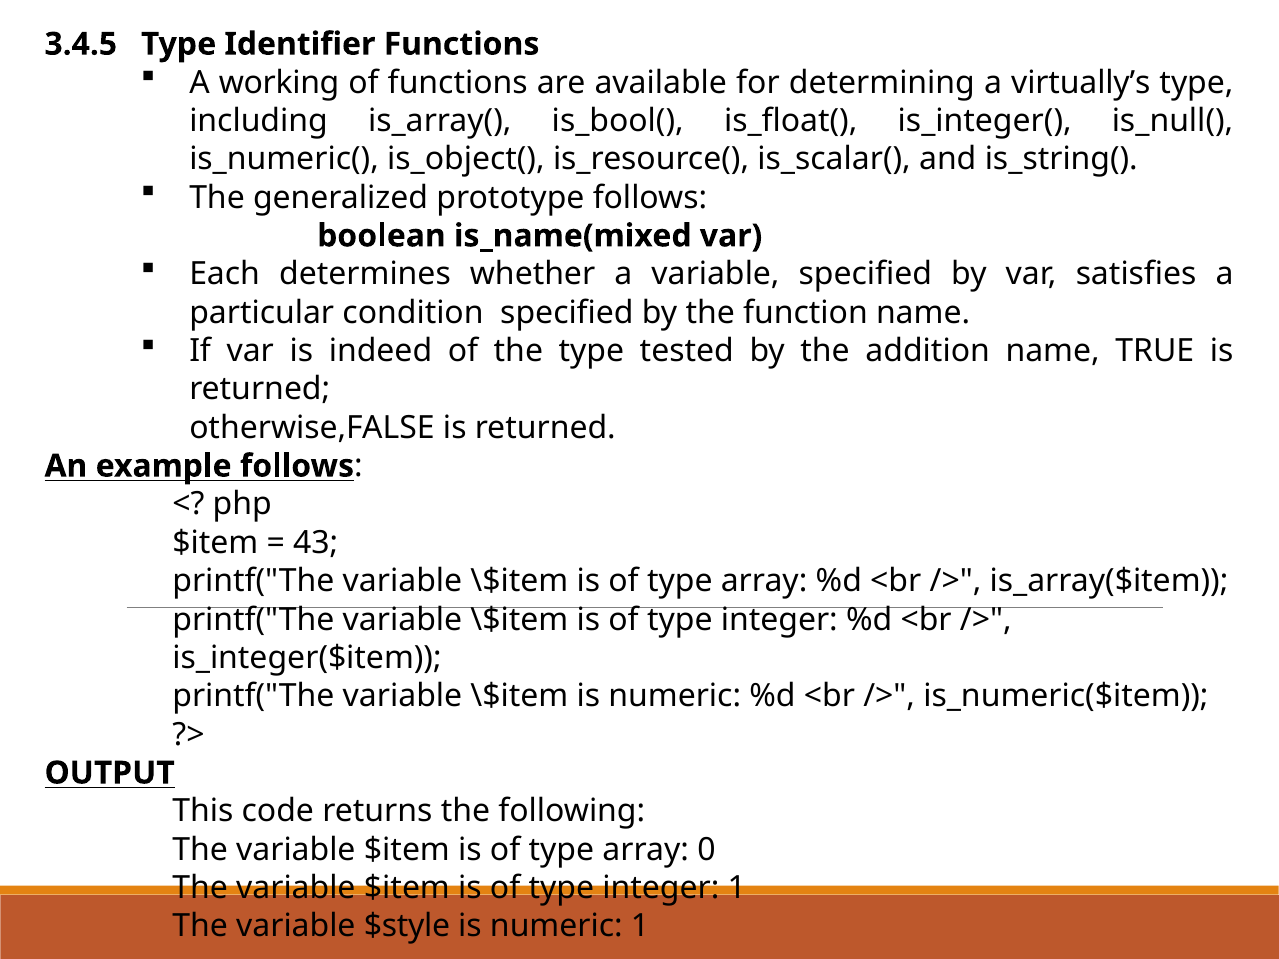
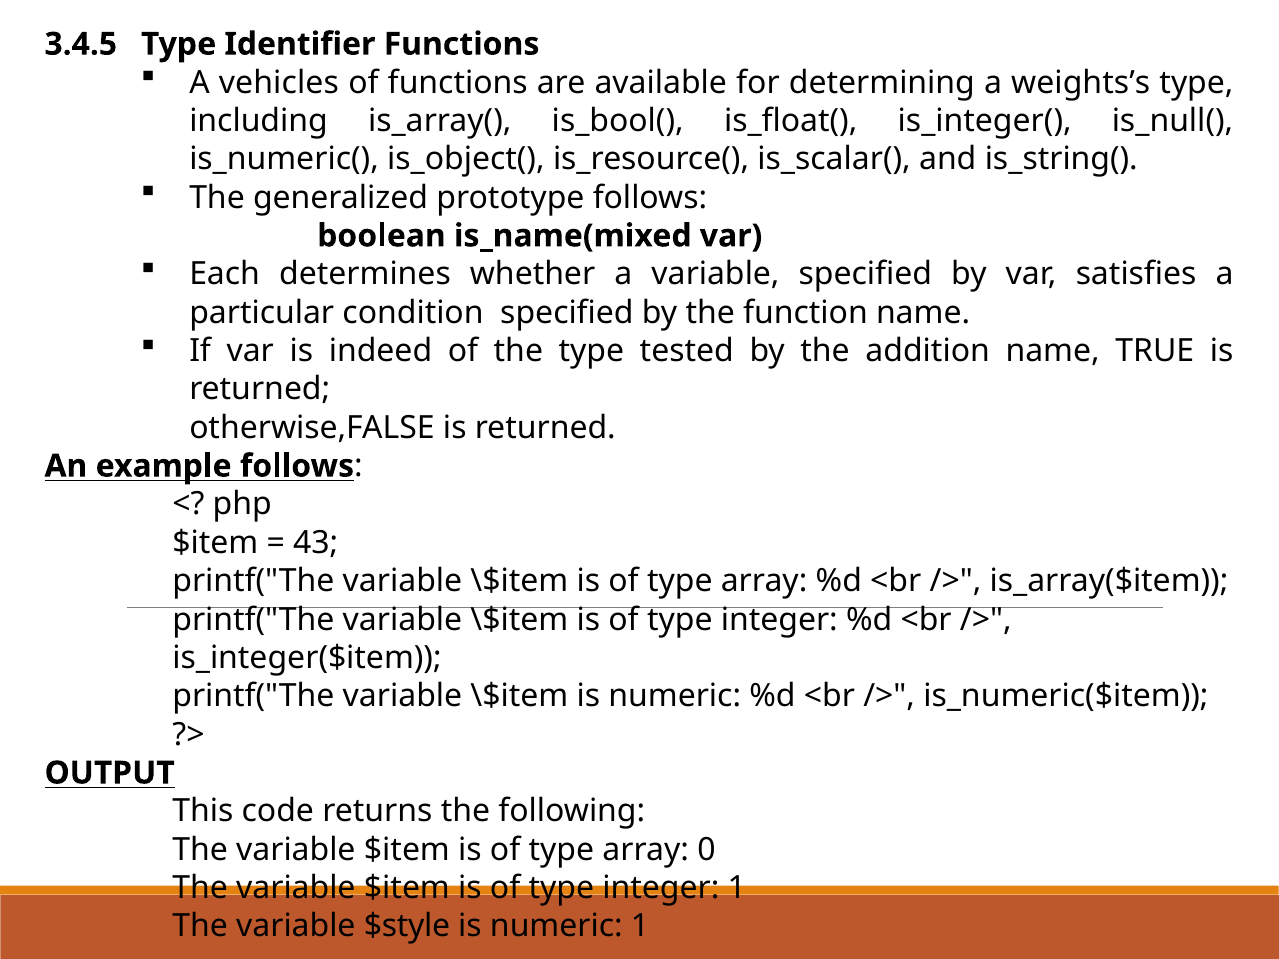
working: working -> vehicles (279, 83)
virtually’s: virtually’s -> weights’s (1081, 83)
